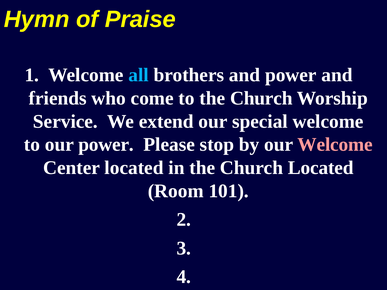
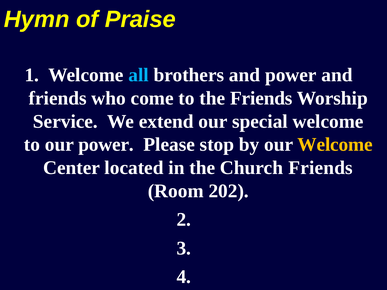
to the Church: Church -> Friends (261, 98)
Welcome colour: pink -> yellow (335, 145)
Church Located: Located -> Friends (321, 168)
101: 101 -> 202 (229, 191)
